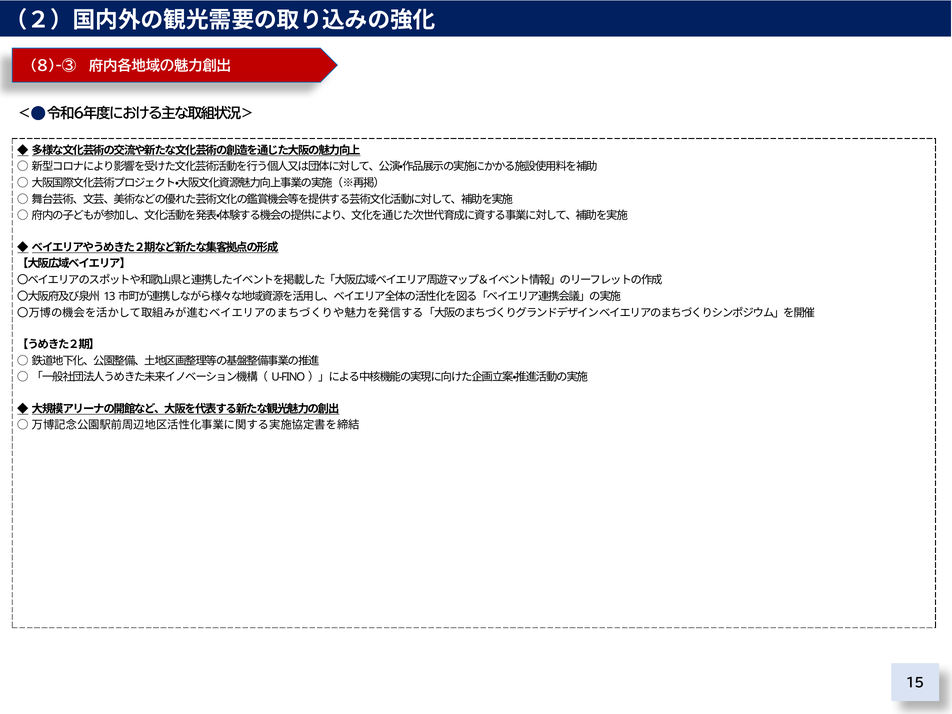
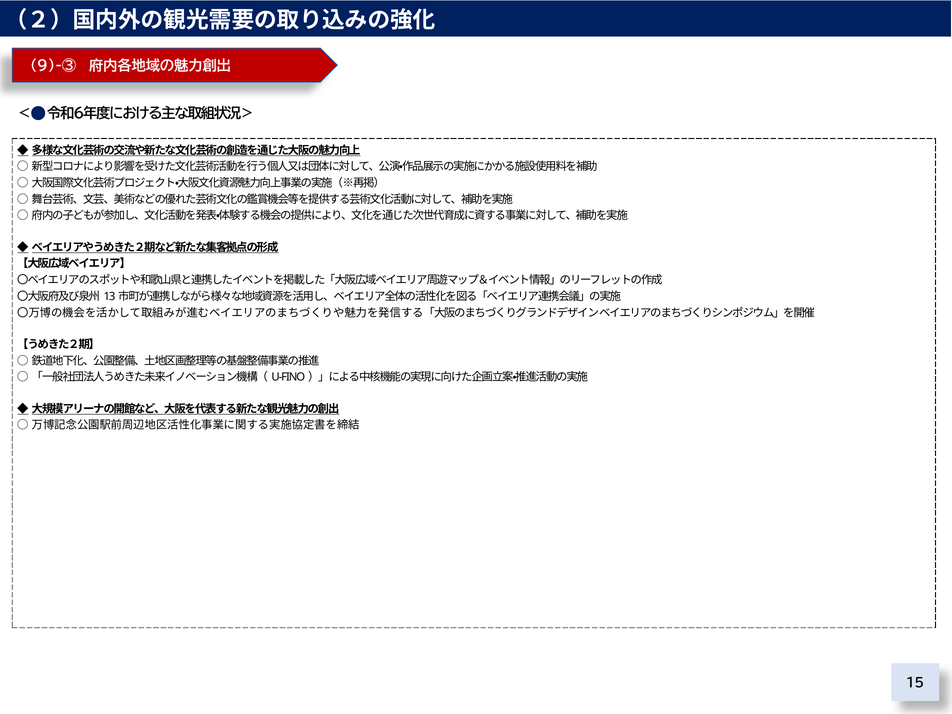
8)-③: 8)-③ -> 9)-③ (53, 66)
